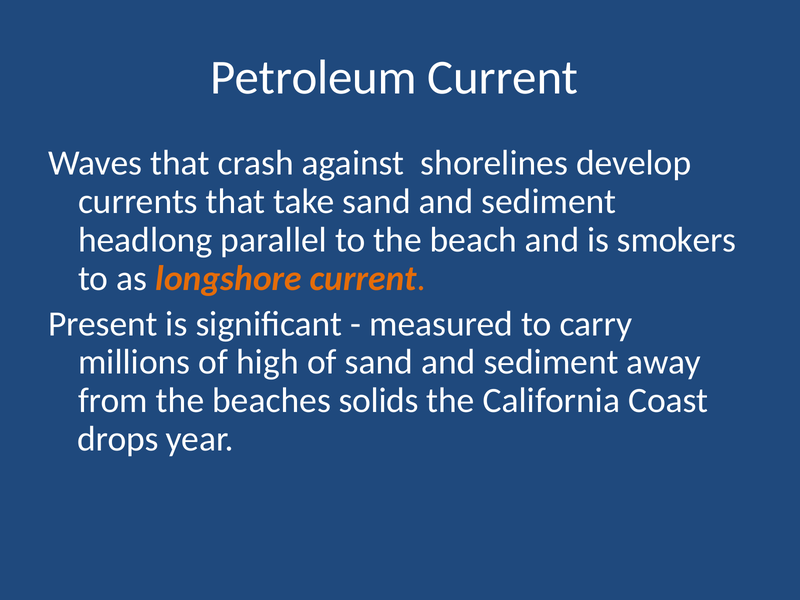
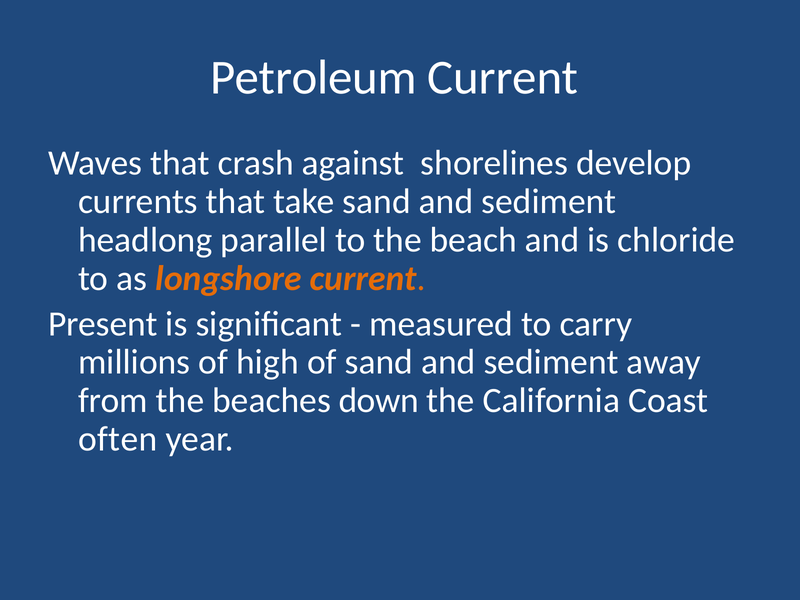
smokers: smokers -> chloride (676, 240)
solids: solids -> down (379, 401)
drops: drops -> often (118, 439)
